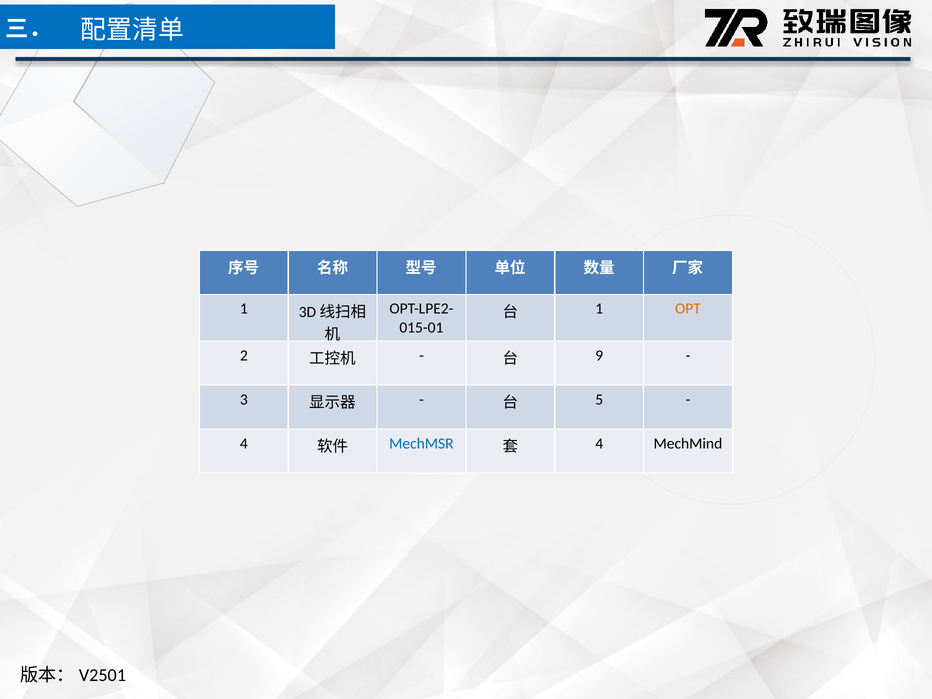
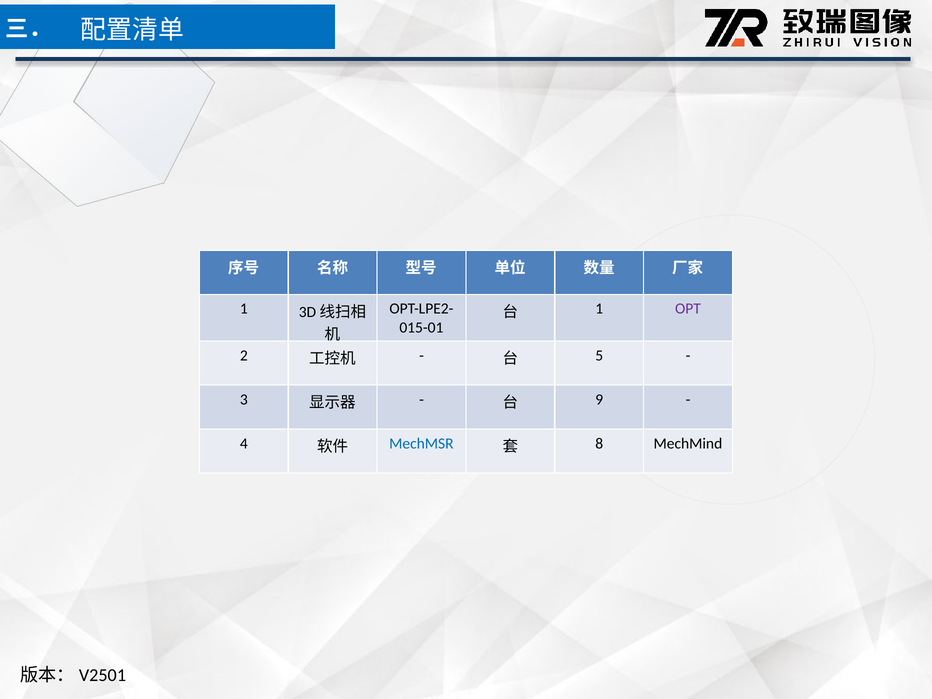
OPT colour: orange -> purple (688, 309)
9: 9 -> 5 (599, 355)
5: 5 -> 9 (599, 399)
4: 4 -> 8 (599, 443)
